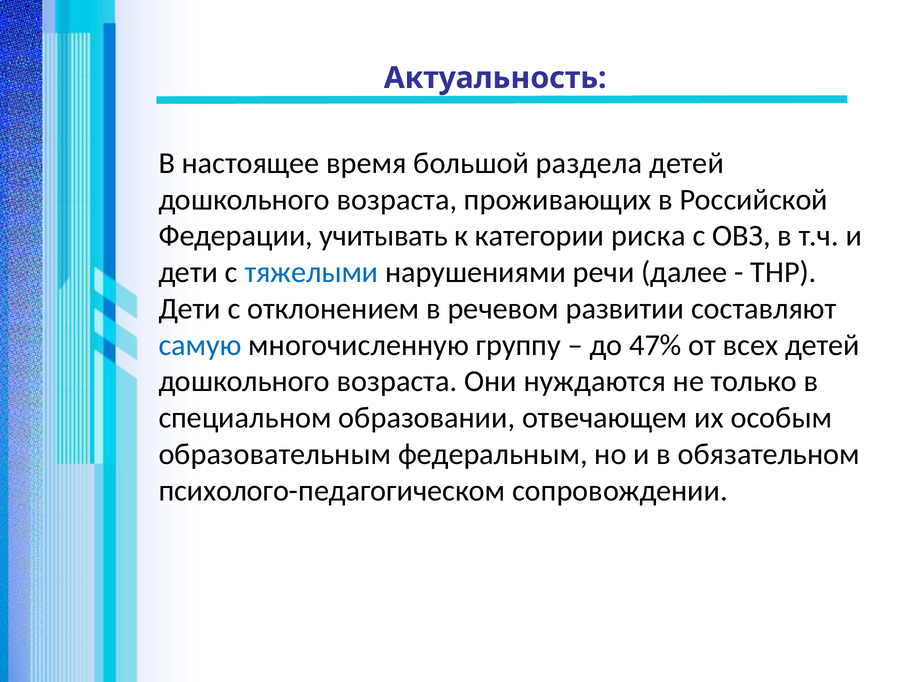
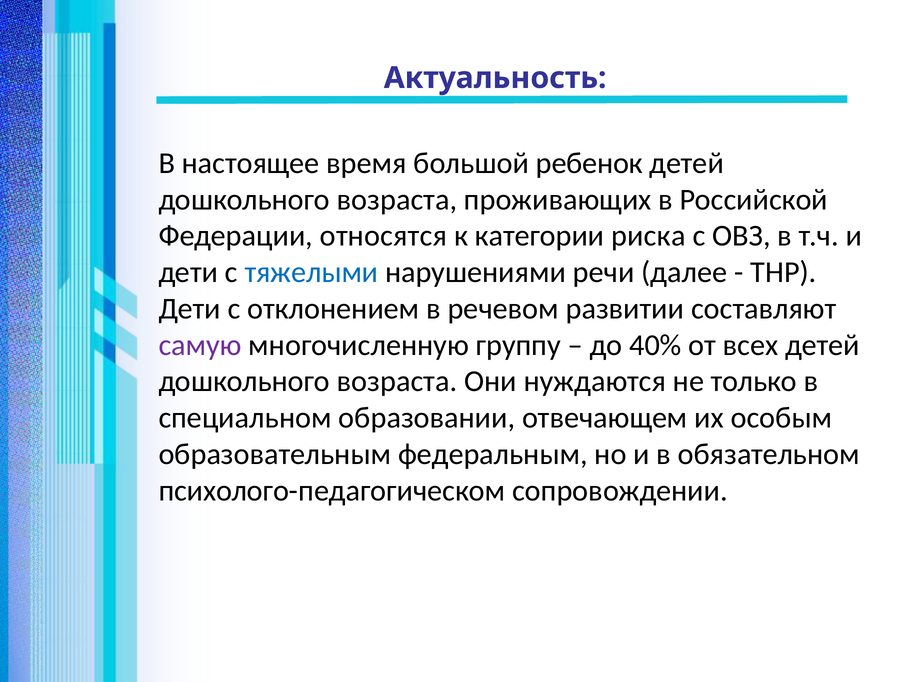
раздела: раздела -> ребенок (589, 163)
учитывать: учитывать -> относятся (384, 236)
самую colour: blue -> purple (200, 345)
47%: 47% -> 40% (655, 345)
